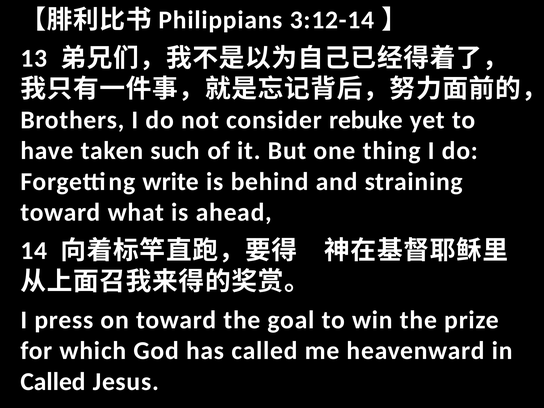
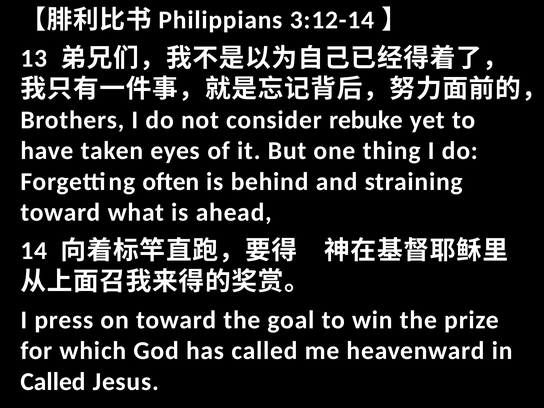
such: such -> eyes (175, 151)
write: write -> often (171, 182)
